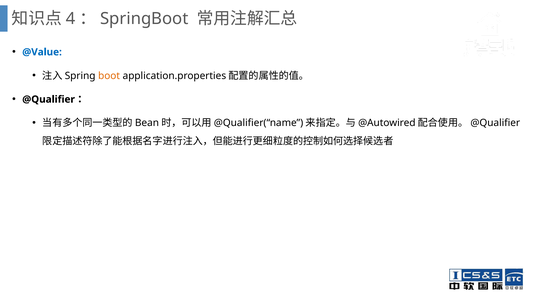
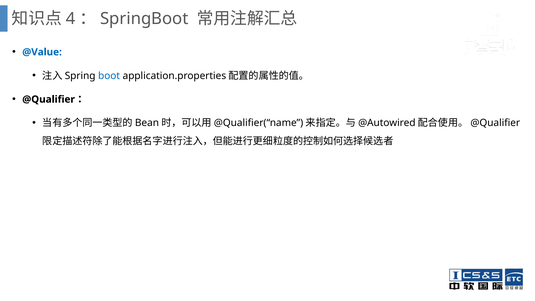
boot colour: orange -> blue (109, 76)
